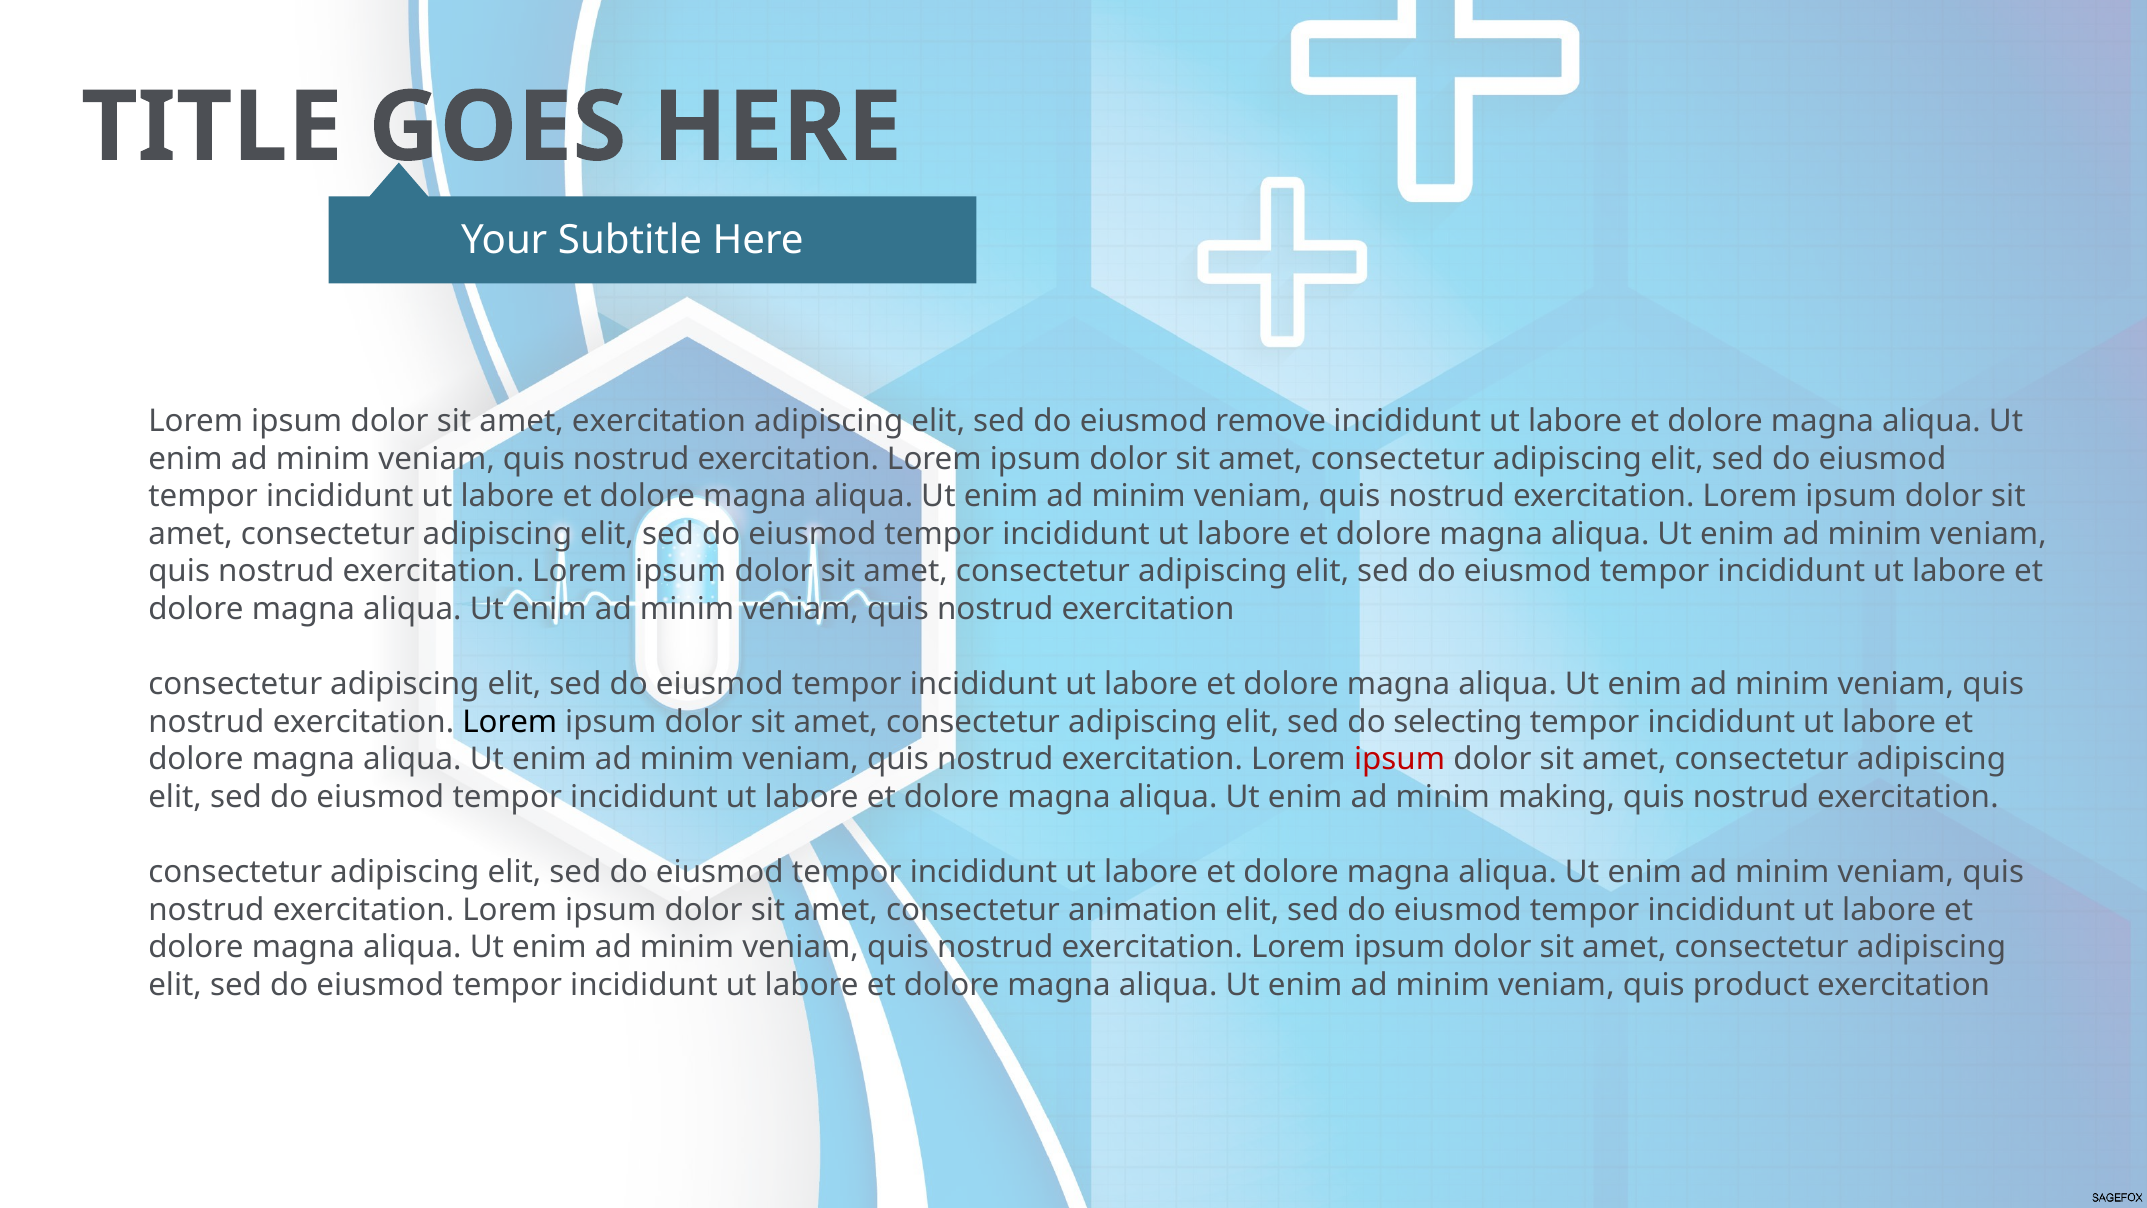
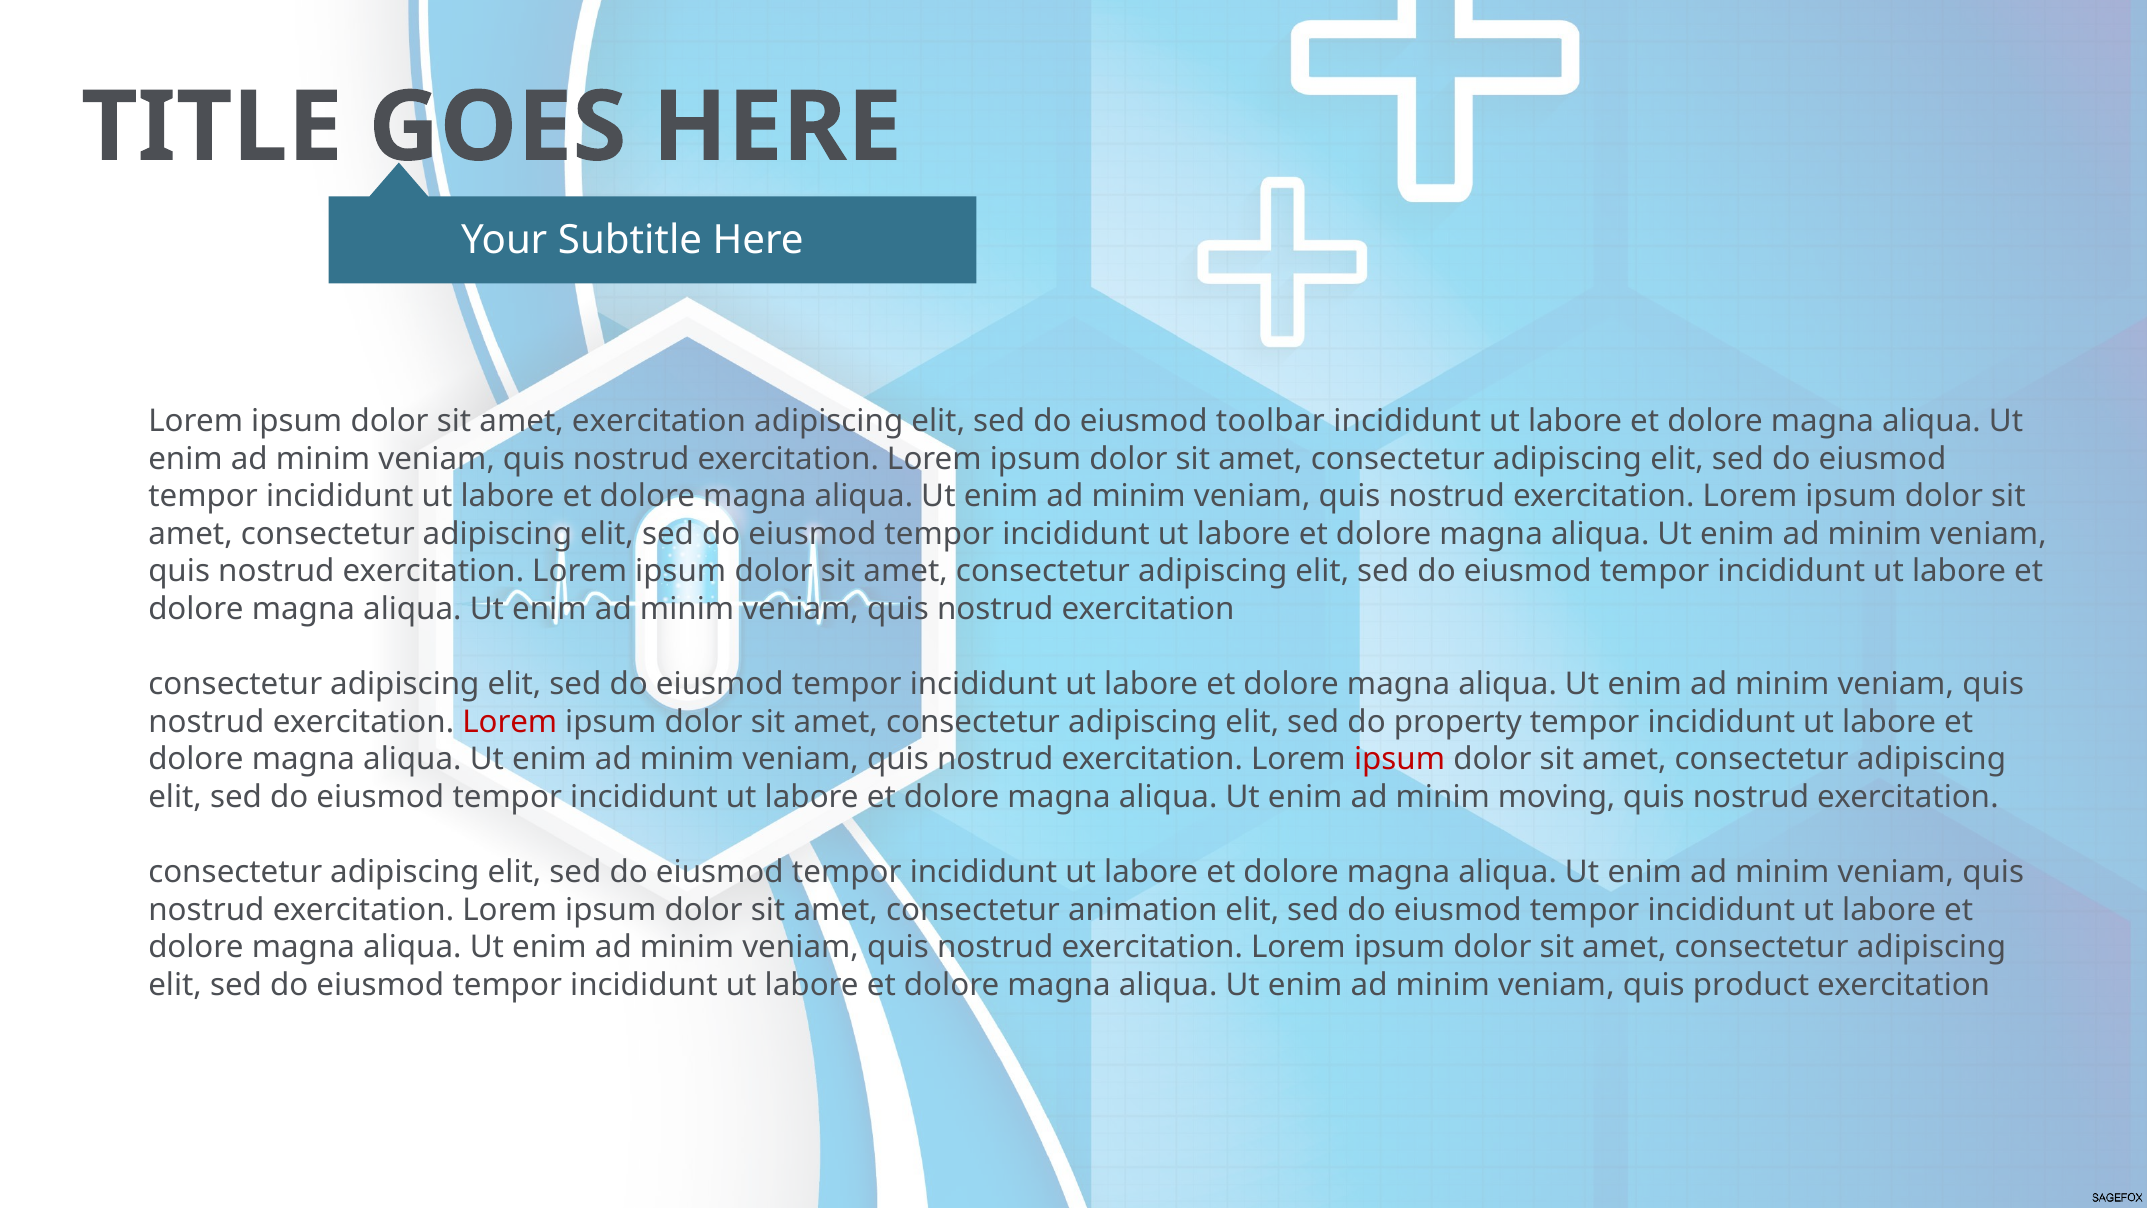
remove: remove -> toolbar (1270, 421)
Lorem colour: black -> red (510, 722)
selecting: selecting -> property (1458, 722)
making: making -> moving (1557, 797)
